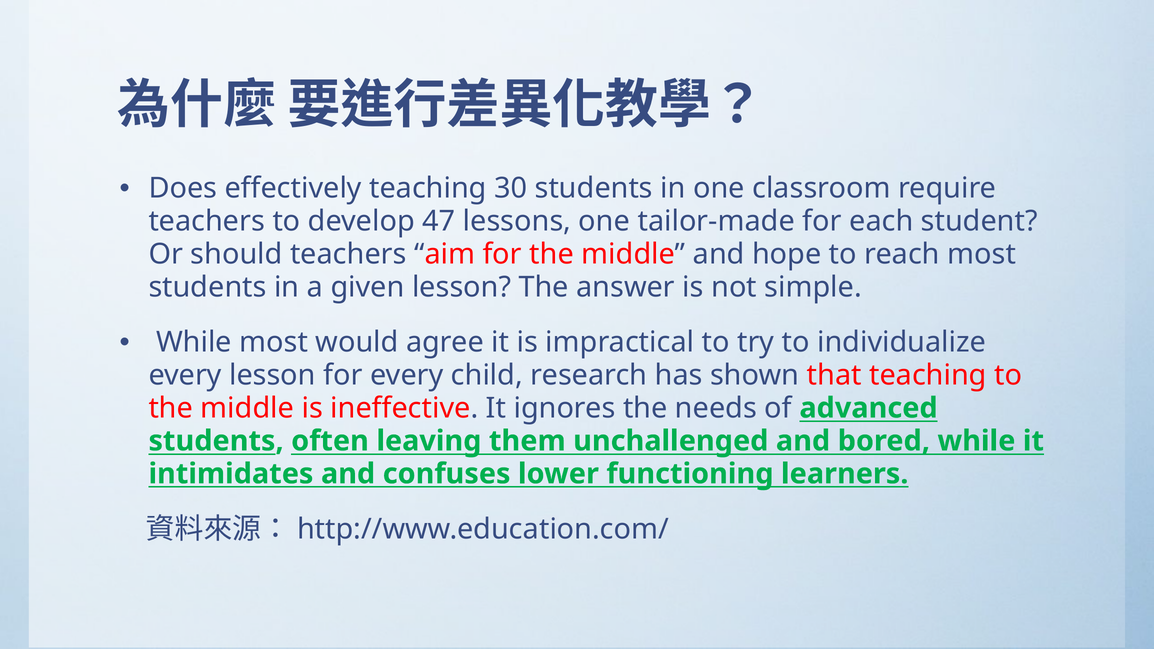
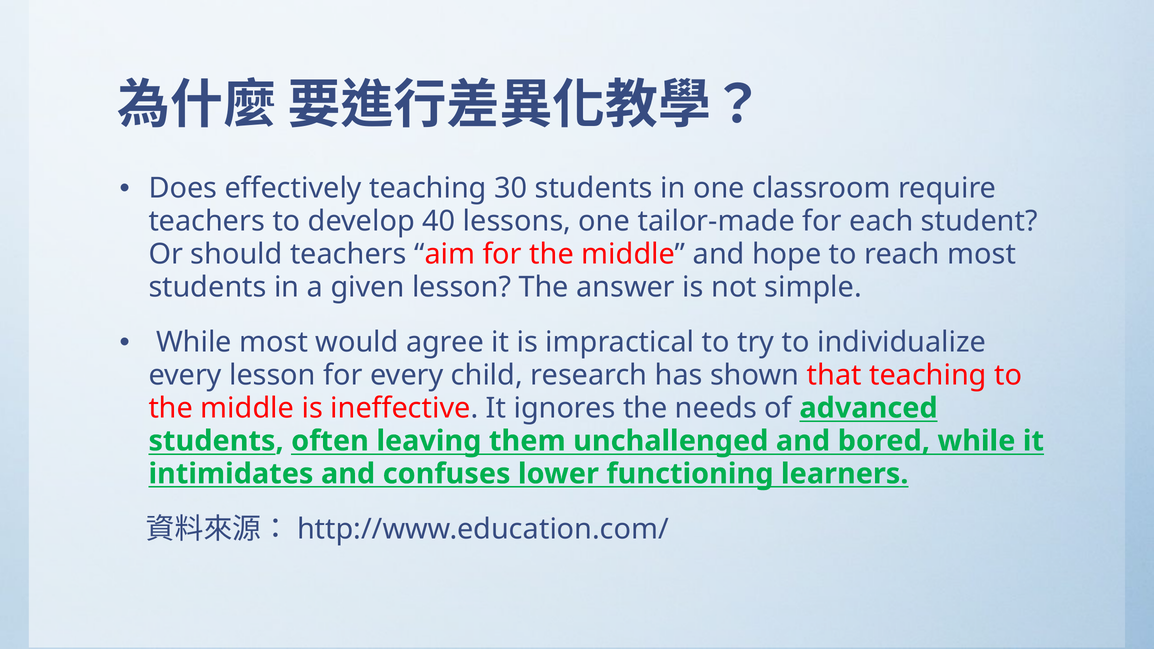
47: 47 -> 40 (439, 221)
